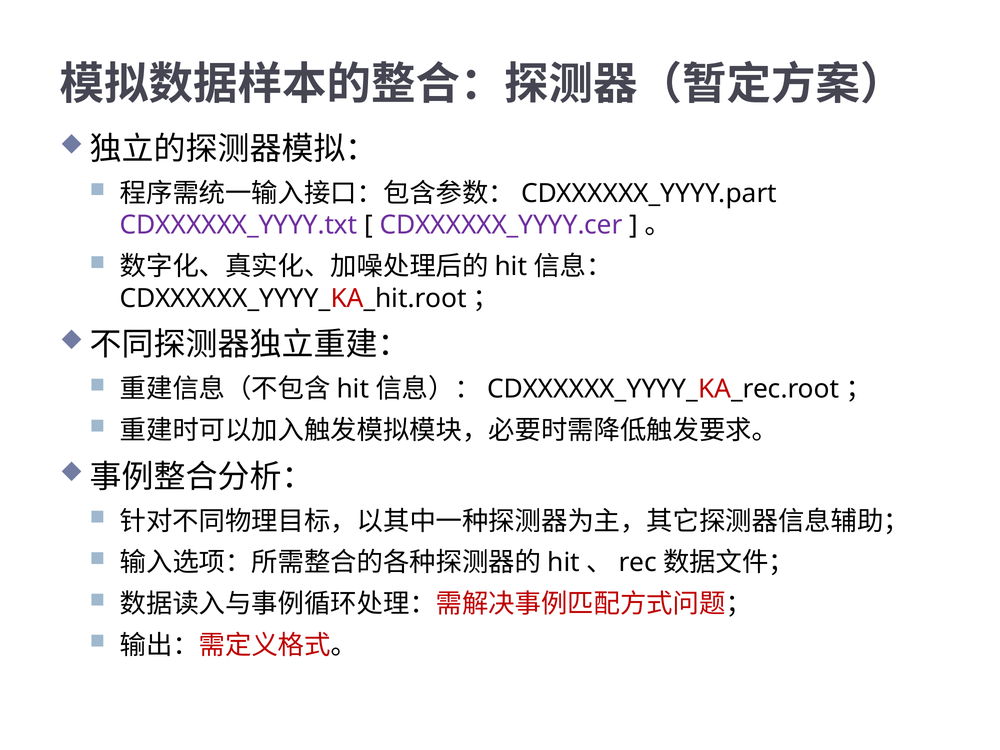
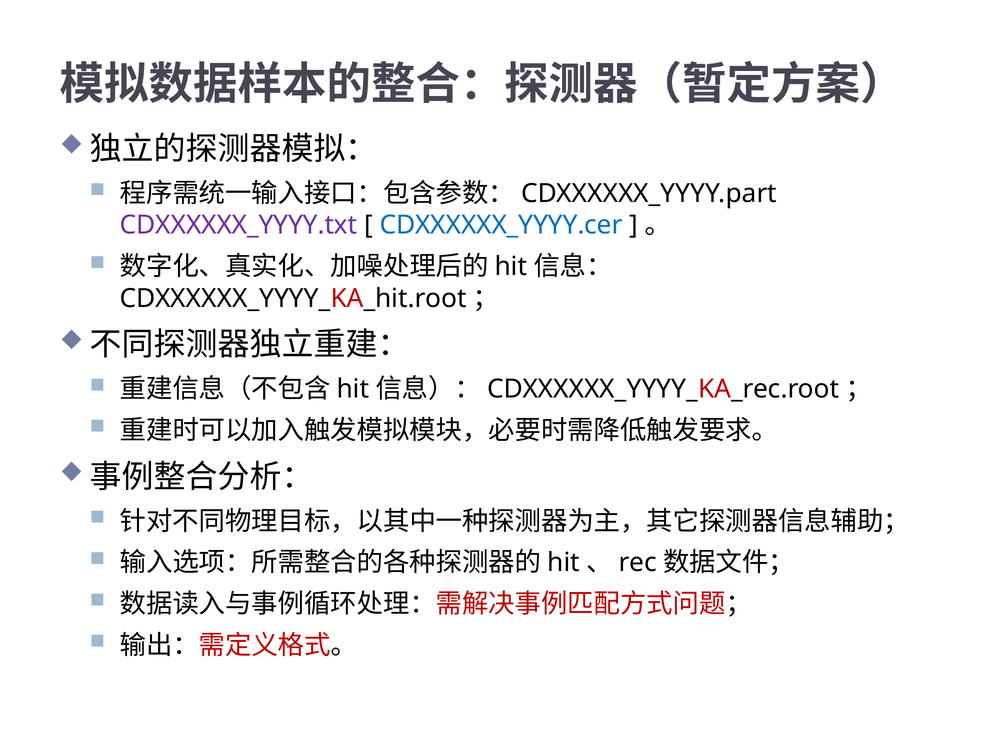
CDXXXXXX_YYYY.cer colour: purple -> blue (501, 225)
